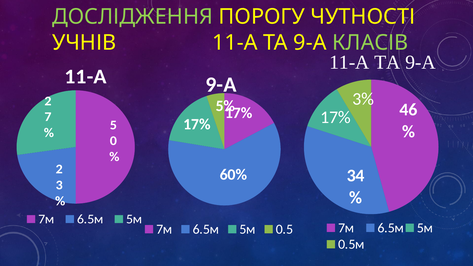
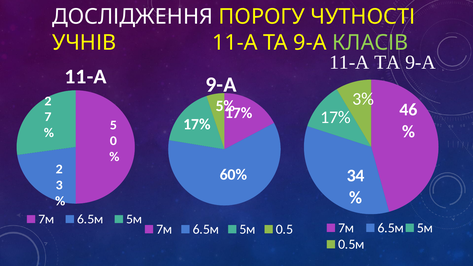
ДОСЛІДЖЕННЯ colour: light green -> white (133, 17)
